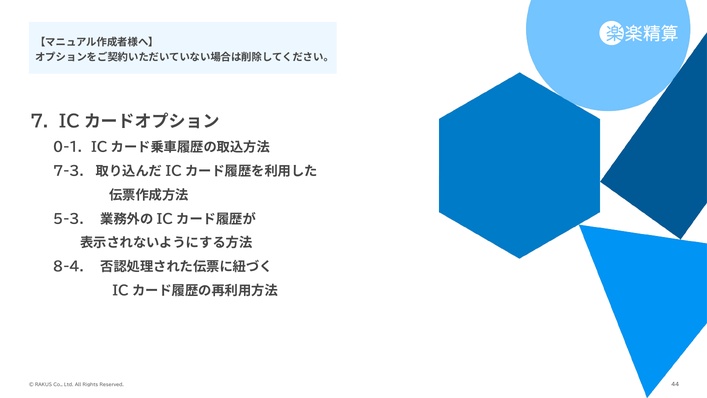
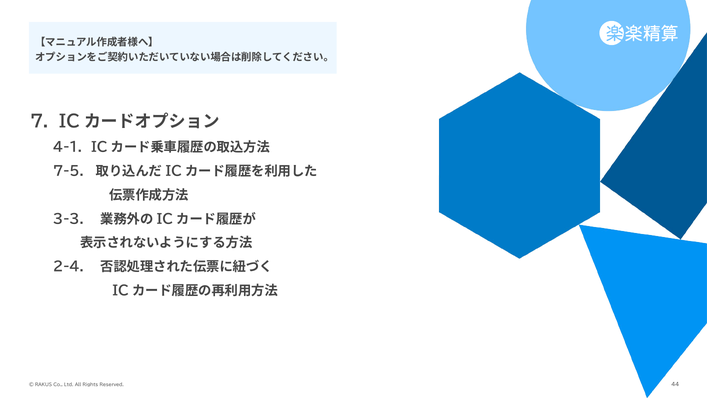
0-1: 0-1 -> 4-1 (68, 147)
7-3: 7-3 -> 7-5 (69, 171)
5-3: 5-3 -> 3-3 (69, 219)
8-4: 8-4 -> 2-4 (69, 267)
